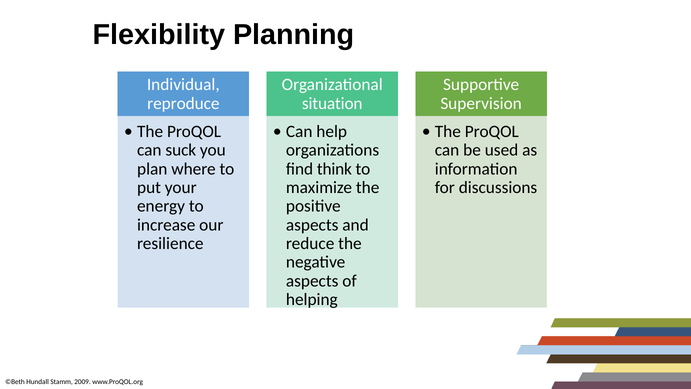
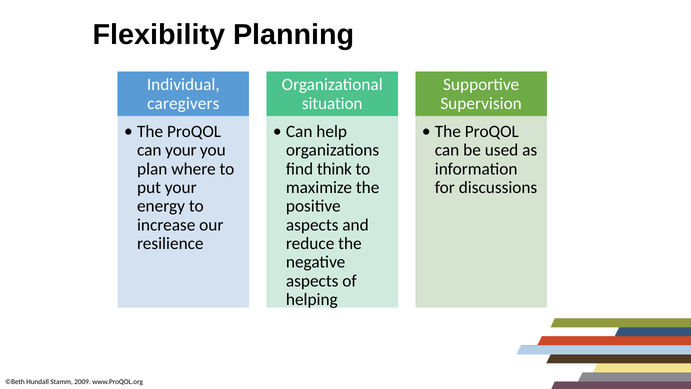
reproduce: reproduce -> caregivers (183, 103)
can suck: suck -> your (181, 150)
